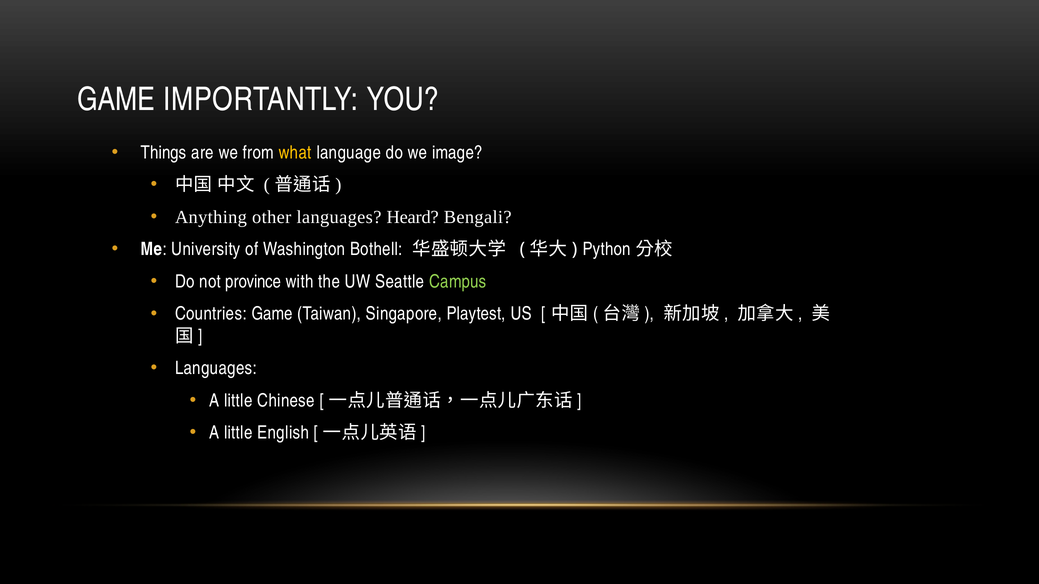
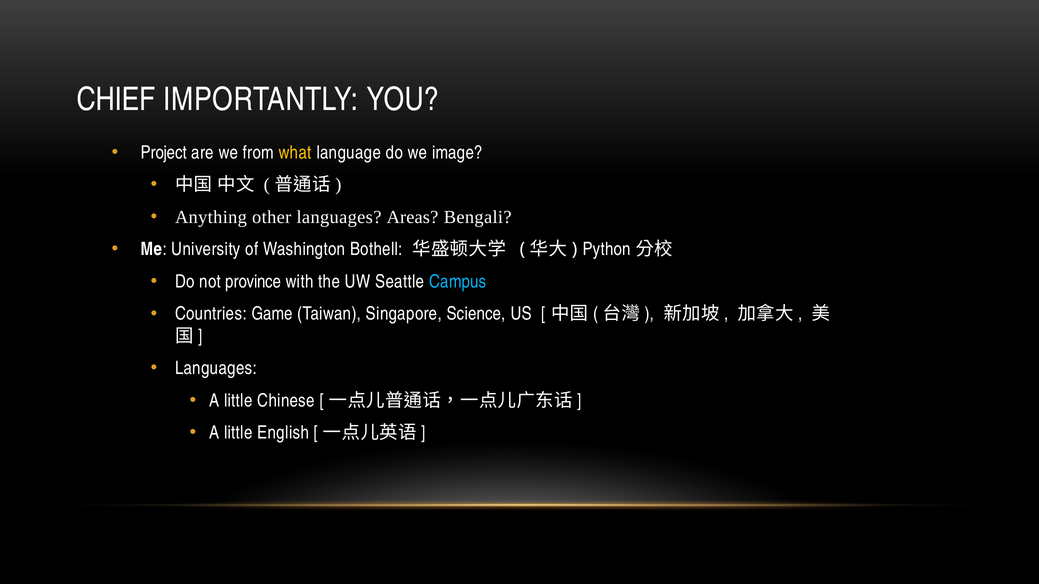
GAME: GAME -> CHIEF (116, 100)
Things: Things -> Project (164, 153)
Heard: Heard -> Areas (412, 217)
Campus colour: light green -> light blue (458, 282)
Playtest: Playtest -> Science (476, 314)
